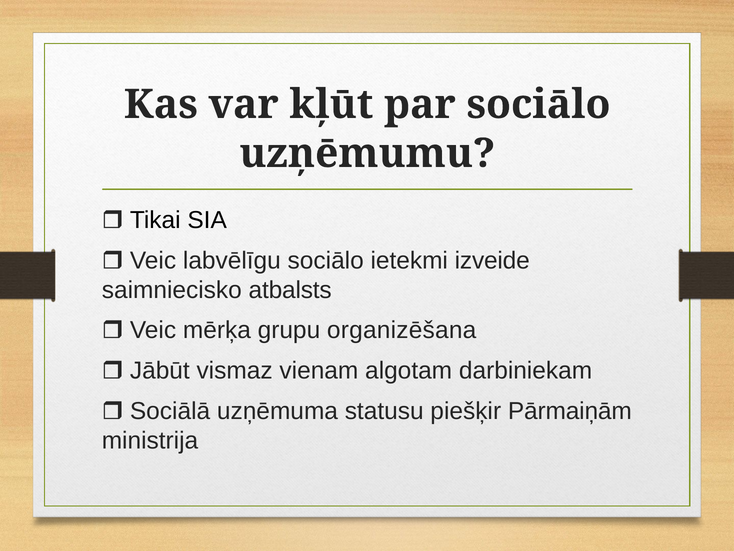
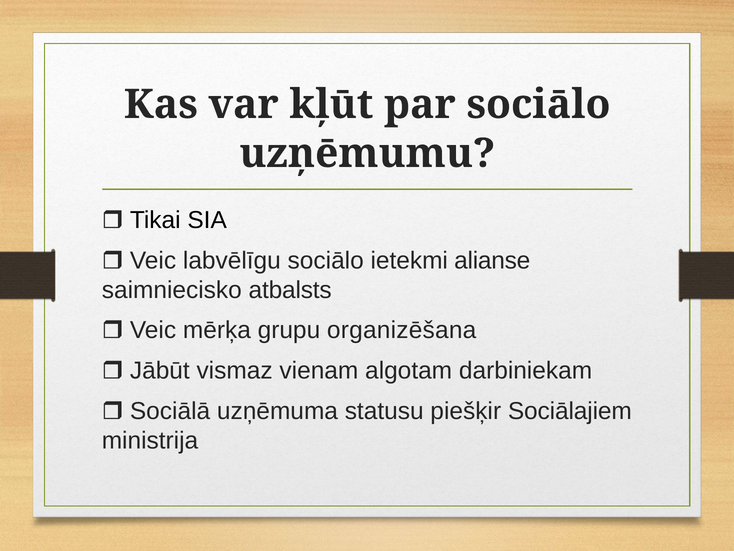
izveide: izveide -> alianse (492, 260)
Pārmaiņām: Pārmaiņām -> Sociālajiem (570, 411)
